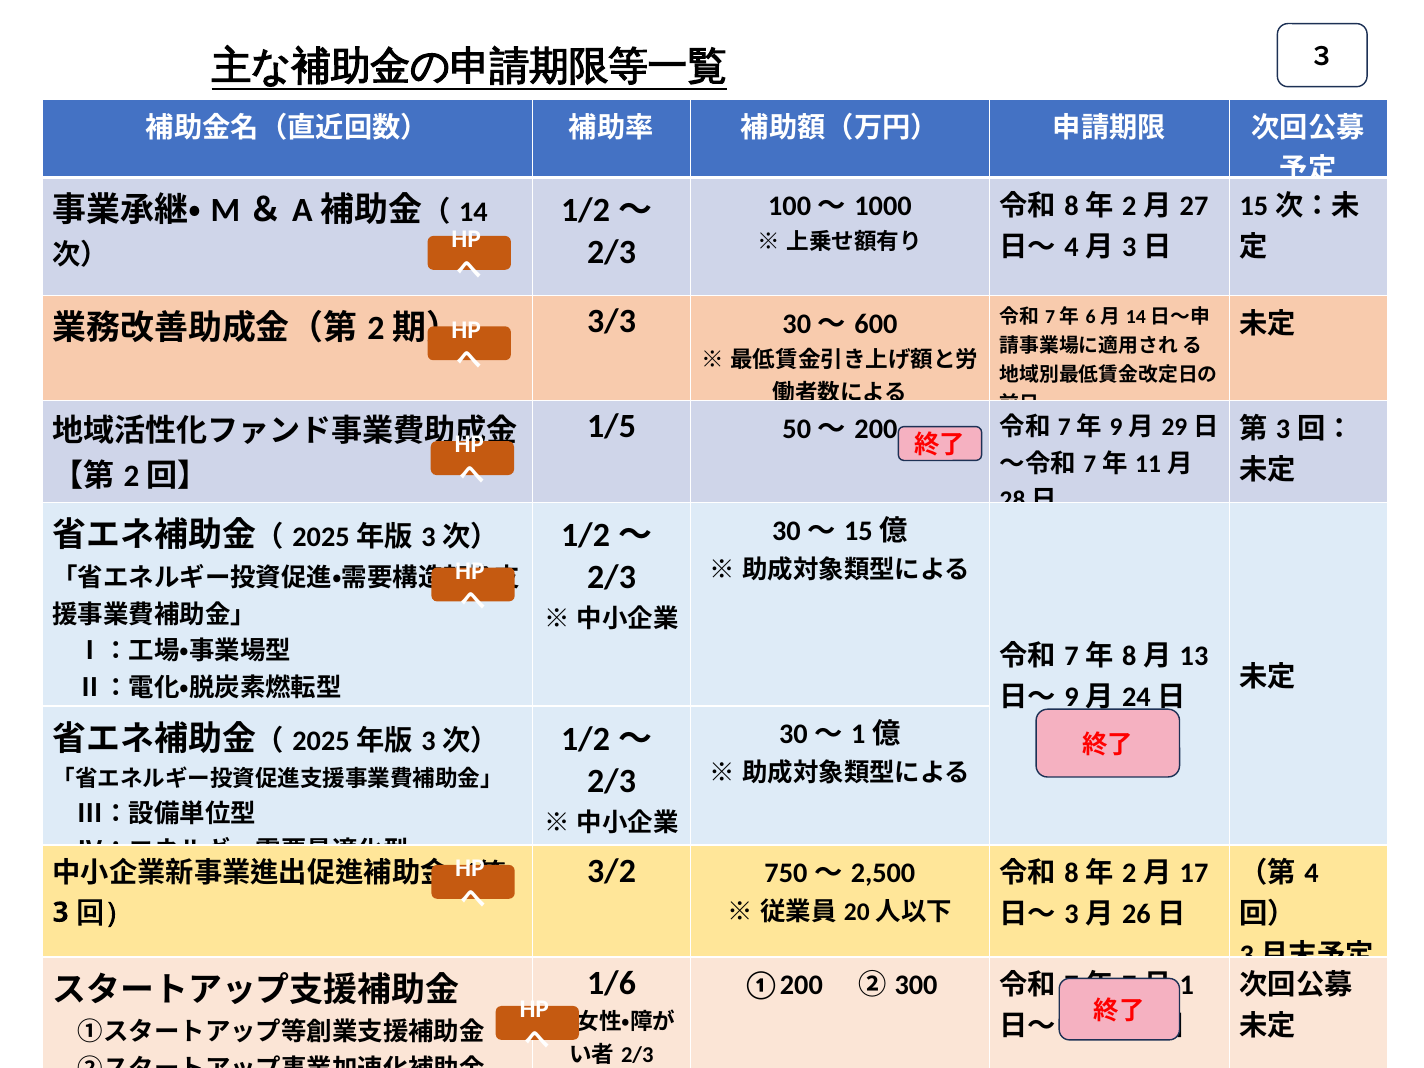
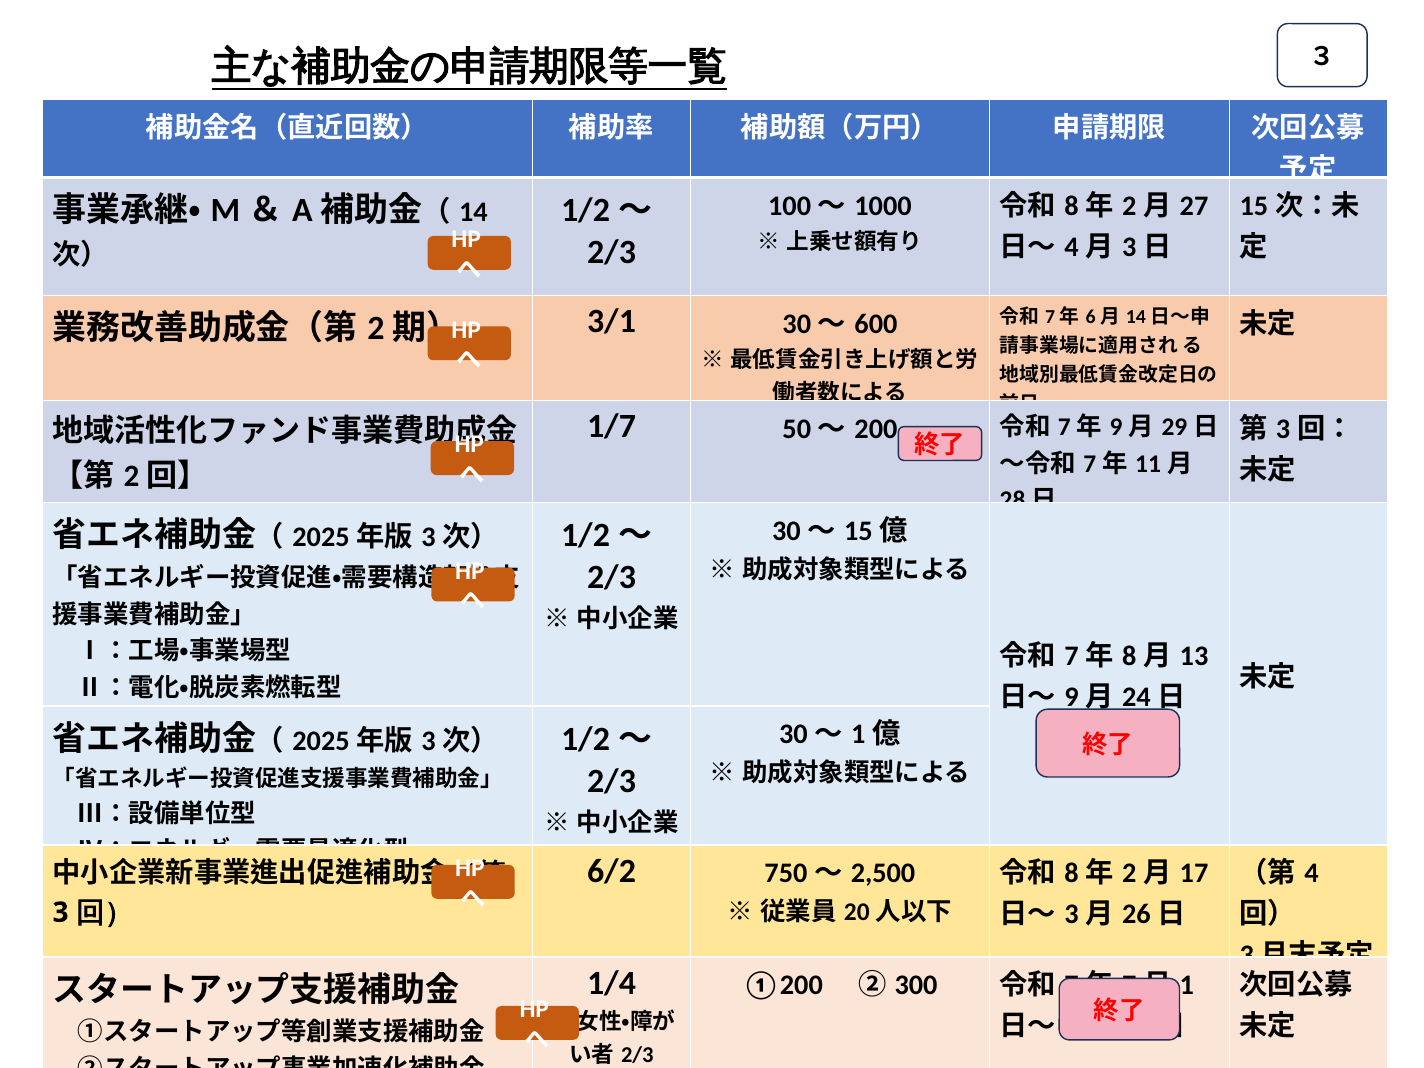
3/3: 3/3 -> 3/1 (611, 322)
1/5: 1/5 -> 1/7 (611, 427)
3/2: 3/2 -> 6/2 (611, 871)
1/6: 1/6 -> 1/4 (611, 983)
